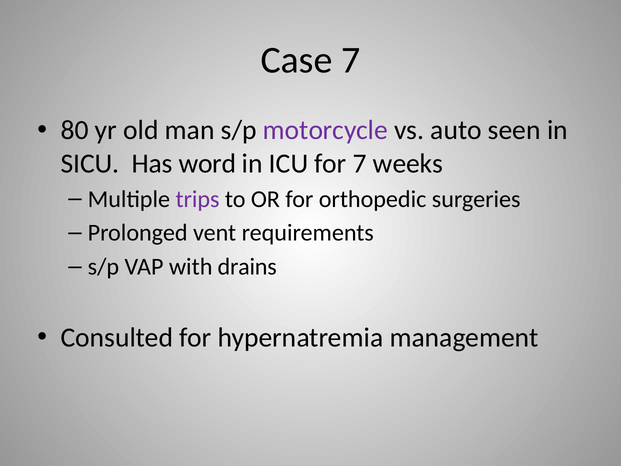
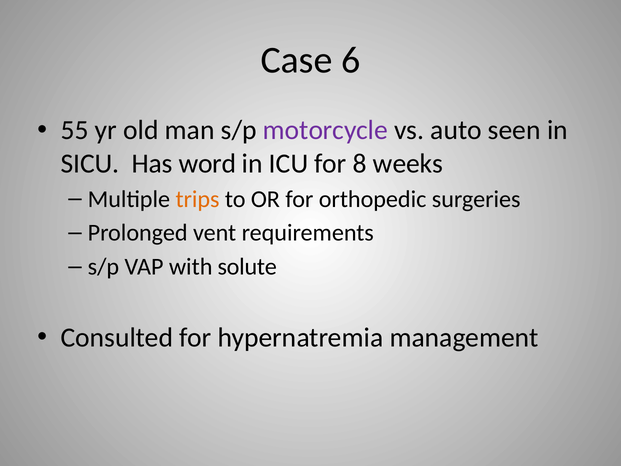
Case 7: 7 -> 6 (351, 60)
80: 80 -> 55 (75, 130)
for 7: 7 -> 8 (360, 163)
trips colour: purple -> orange (198, 199)
drains: drains -> solute (247, 267)
